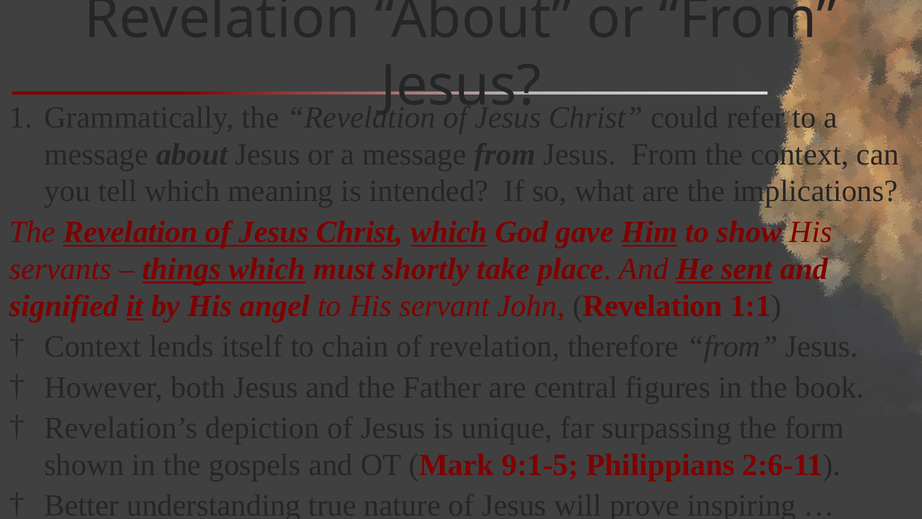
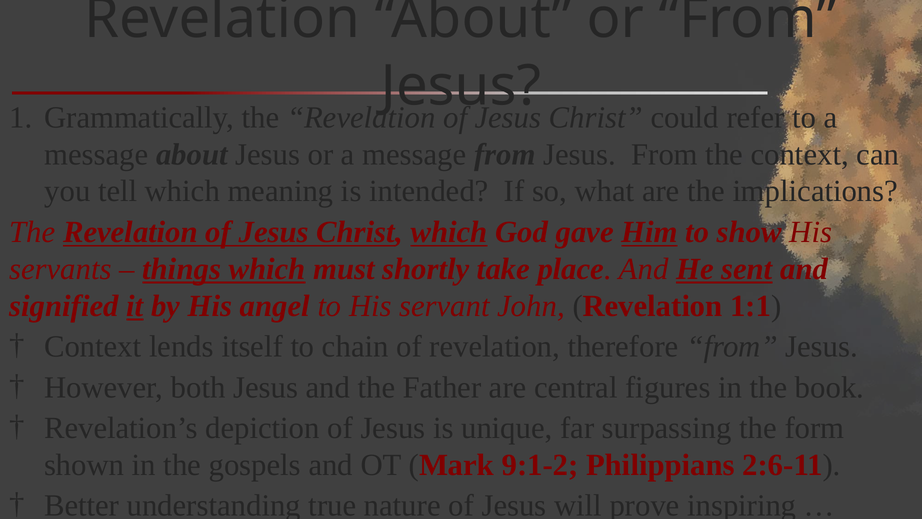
9:1-5: 9:1-5 -> 9:1-2 (540, 465)
